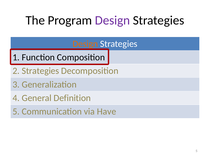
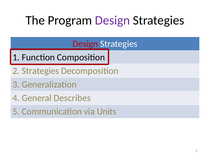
Design colour: orange -> red (85, 44)
Definition: Definition -> Describes (72, 98)
Have: Have -> Units (107, 111)
